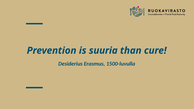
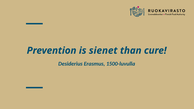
suuria: suuria -> sienet (103, 51)
